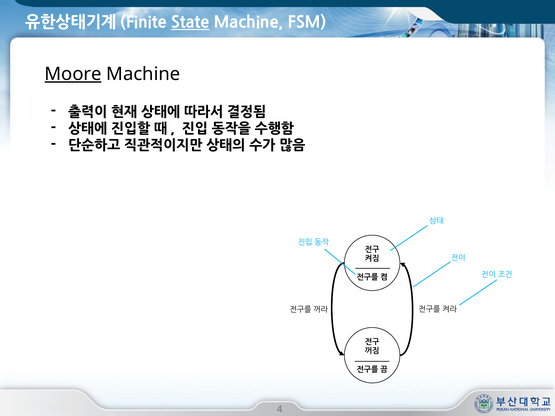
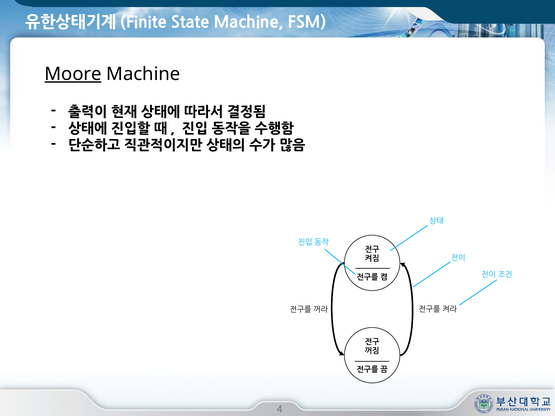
State underline: present -> none (190, 23)
